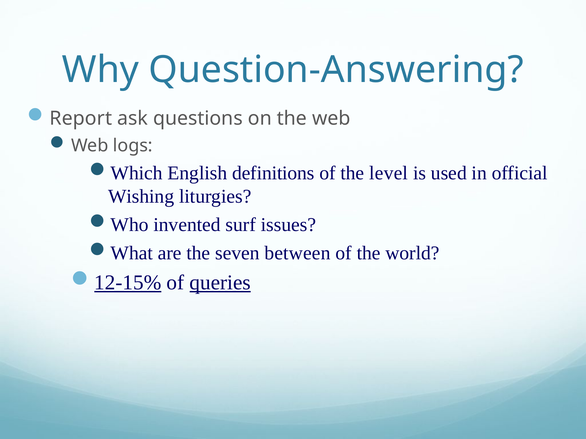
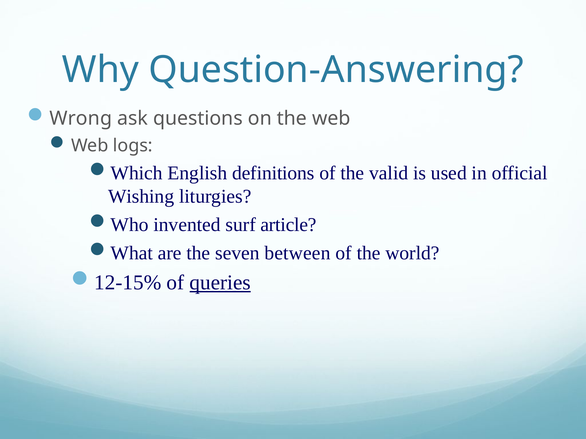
Report: Report -> Wrong (81, 119)
level: level -> valid (389, 173)
issues: issues -> article (289, 225)
12-15% underline: present -> none (128, 283)
